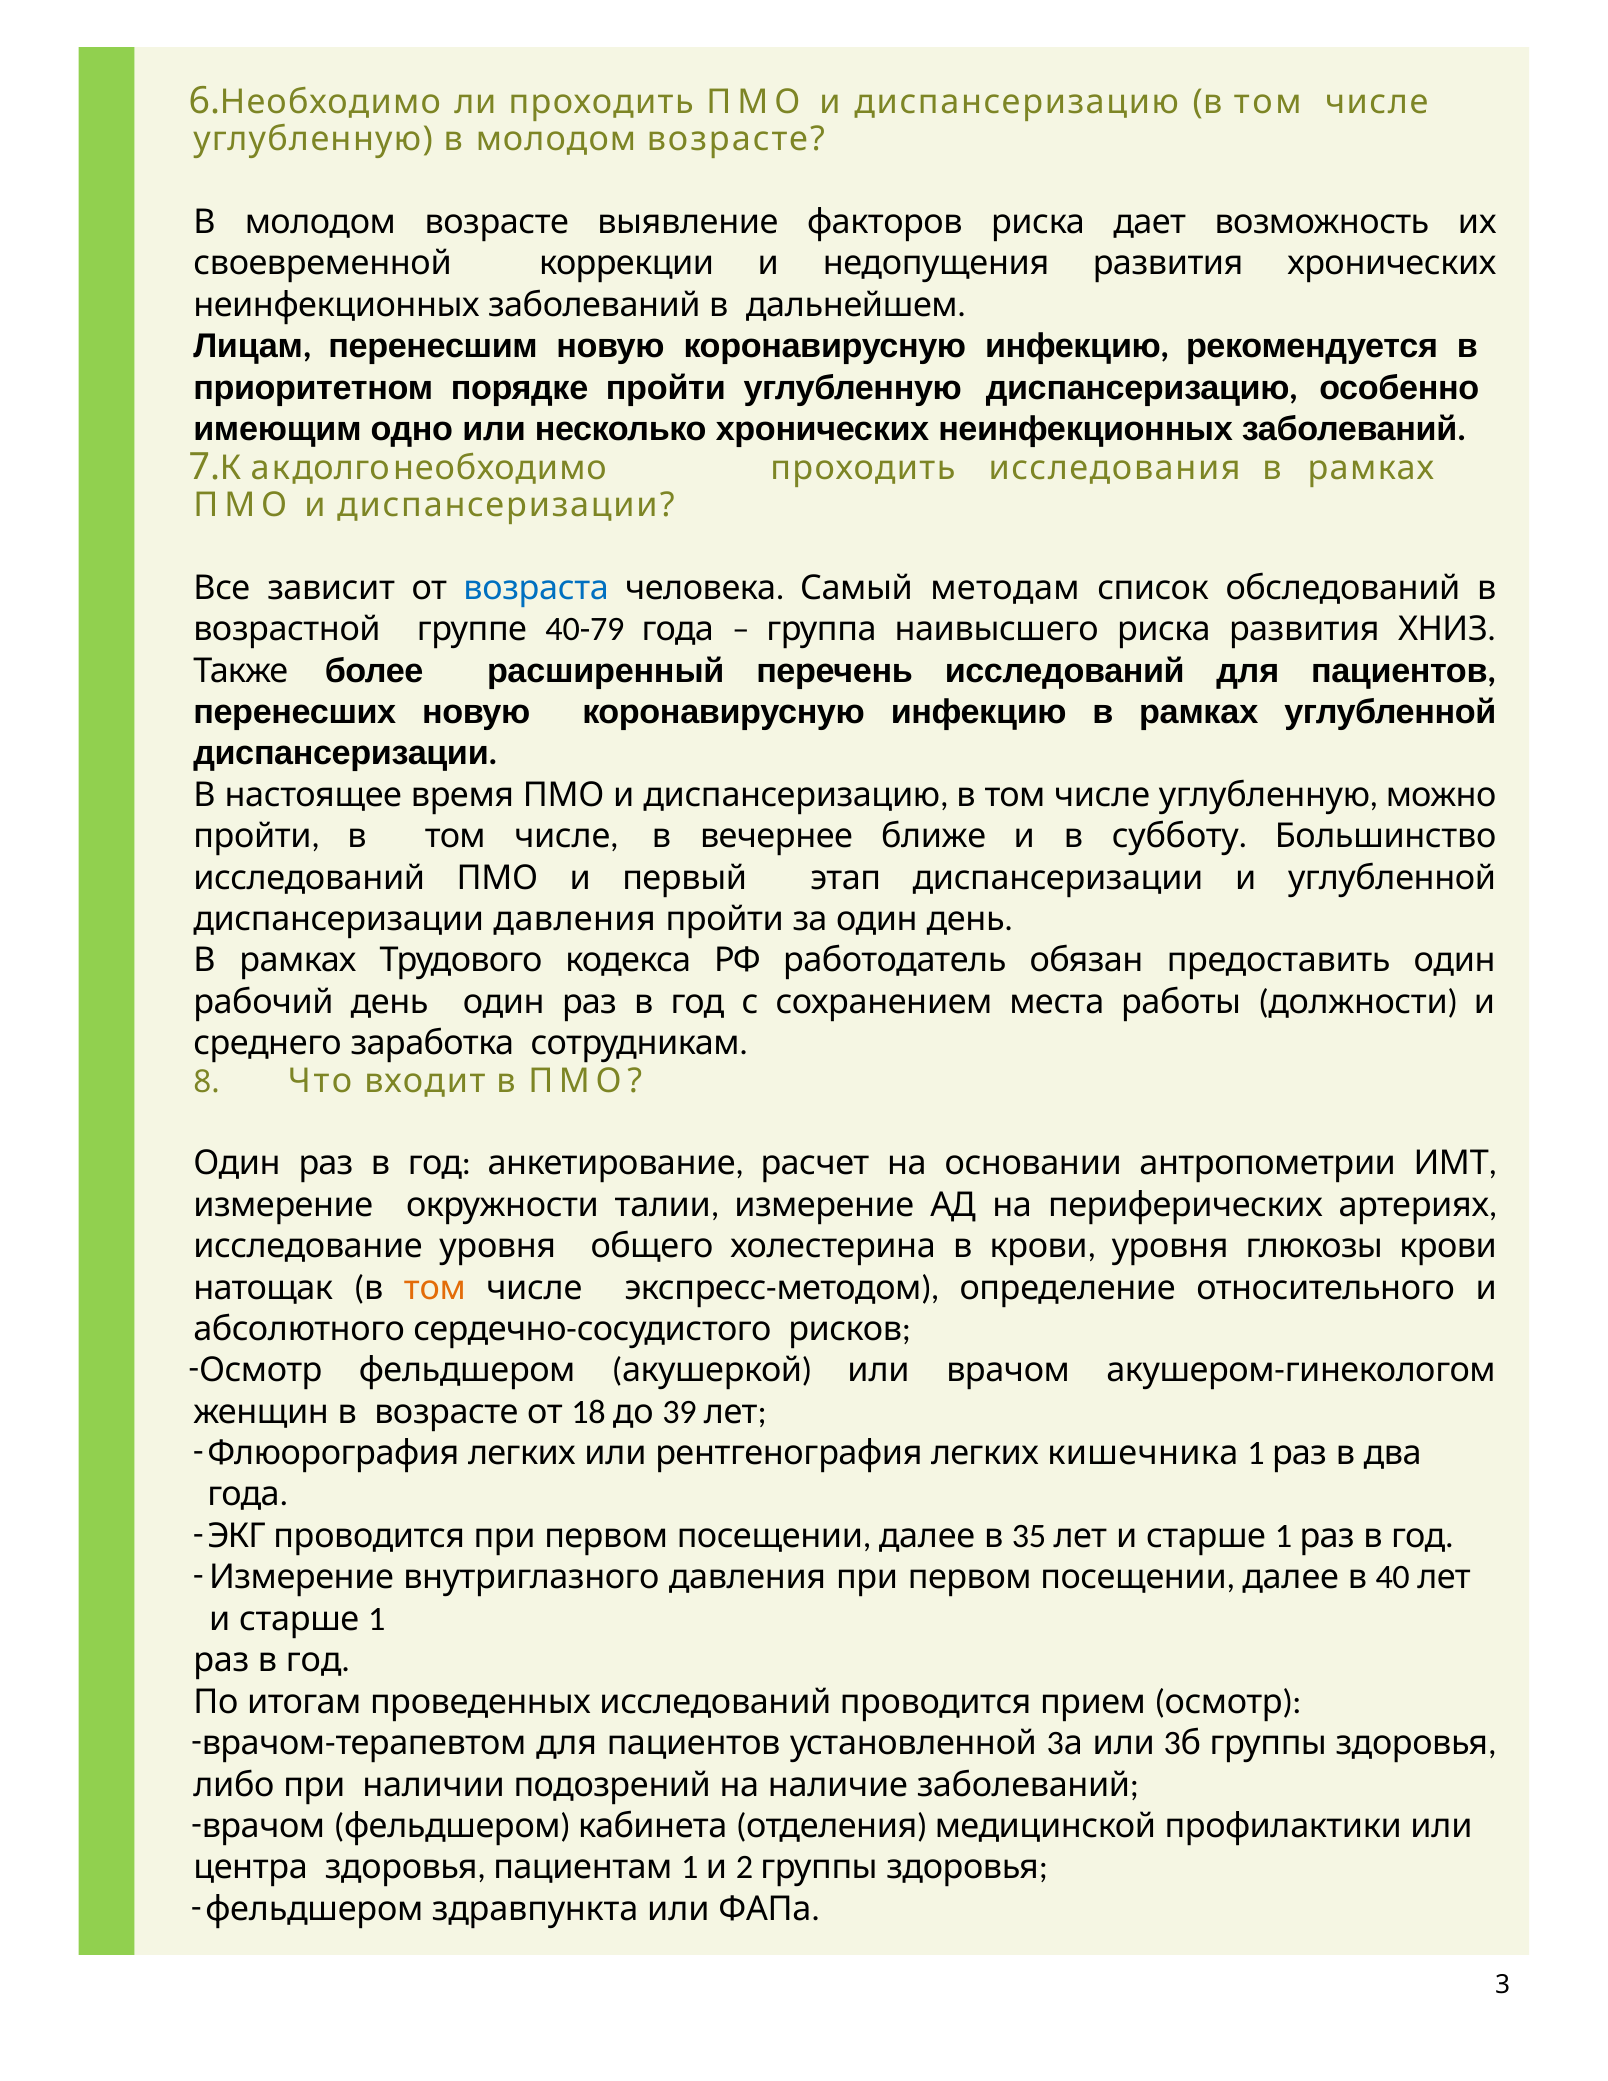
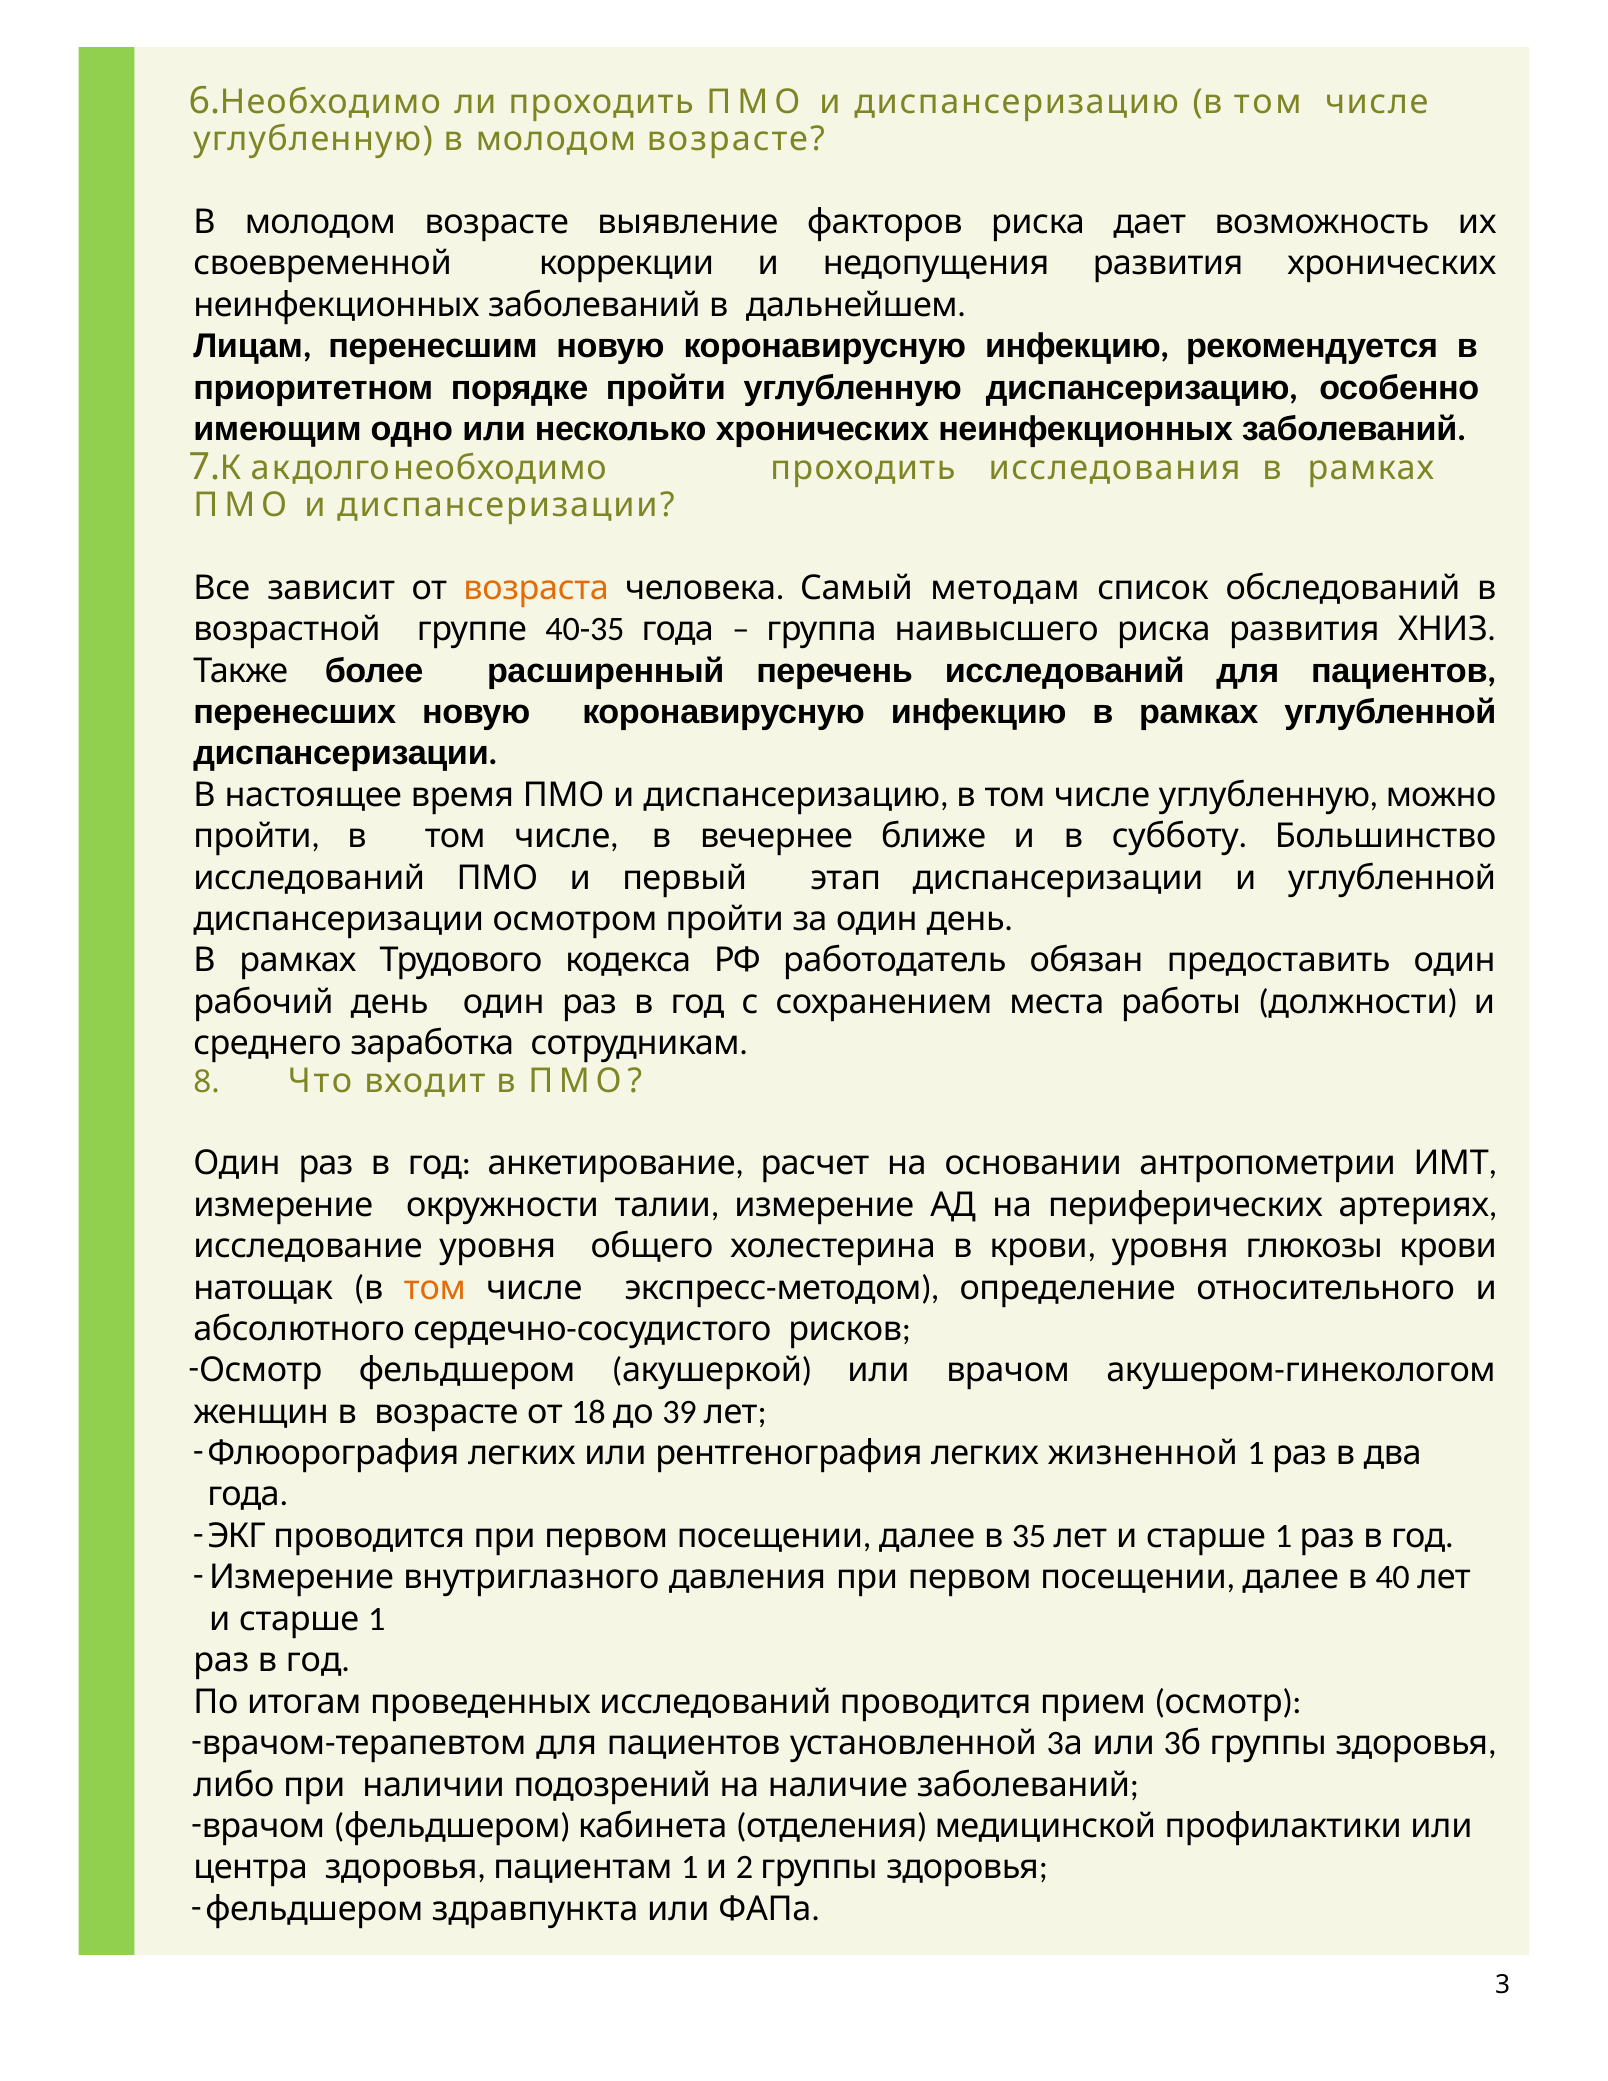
возраста colour: blue -> orange (536, 588)
40-79: 40-79 -> 40-35 (585, 629)
диспансеризации давления: давления -> осмотром (575, 919)
кишечника: кишечника -> жизненной (1143, 1453)
